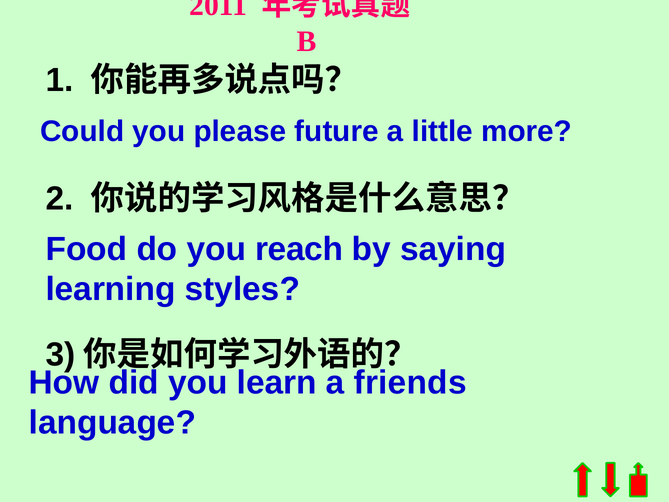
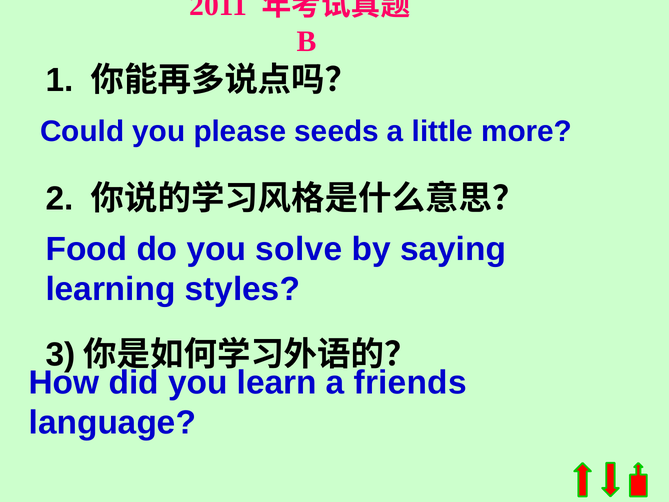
future: future -> seeds (337, 131)
reach: reach -> solve (299, 249)
